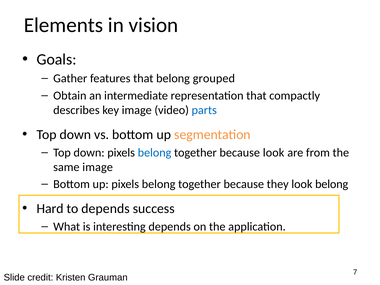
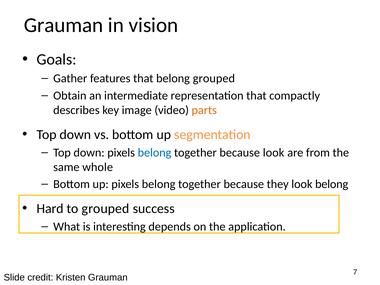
Elements: Elements -> Grauman (64, 25)
parts colour: blue -> orange (204, 110)
same image: image -> whole (98, 167)
to depends: depends -> grouped (106, 209)
